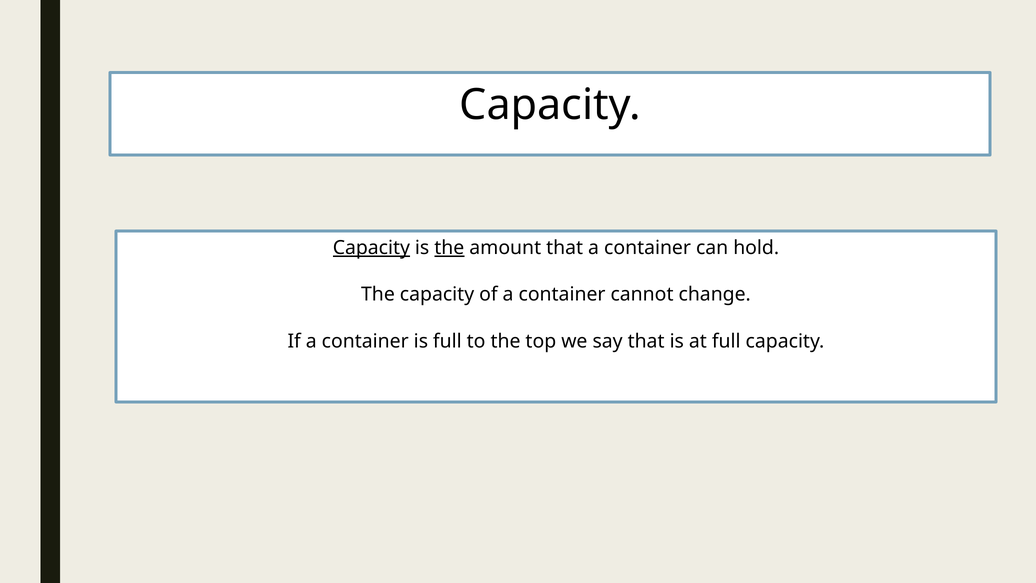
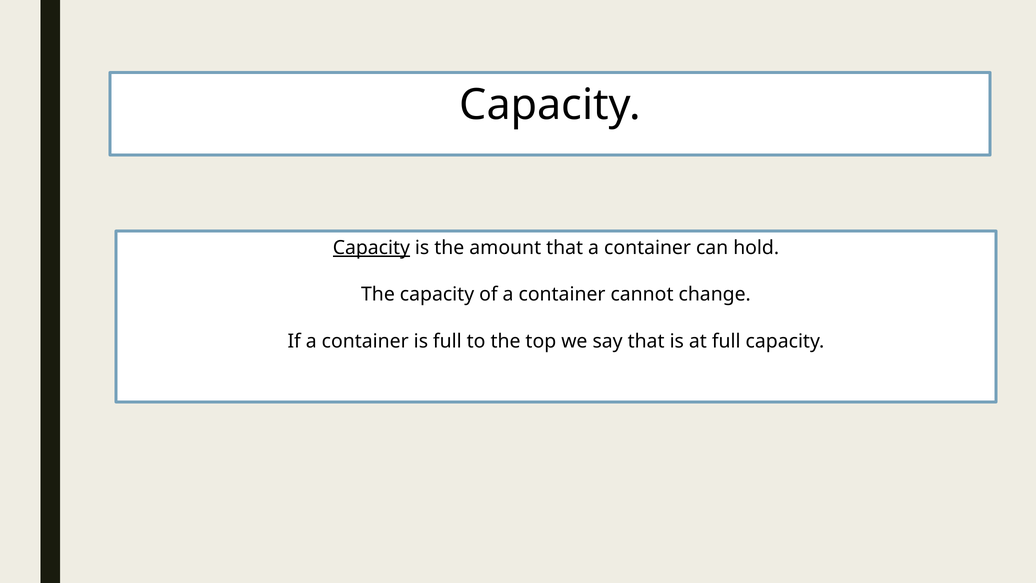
the underline: present -> none (449, 248)
